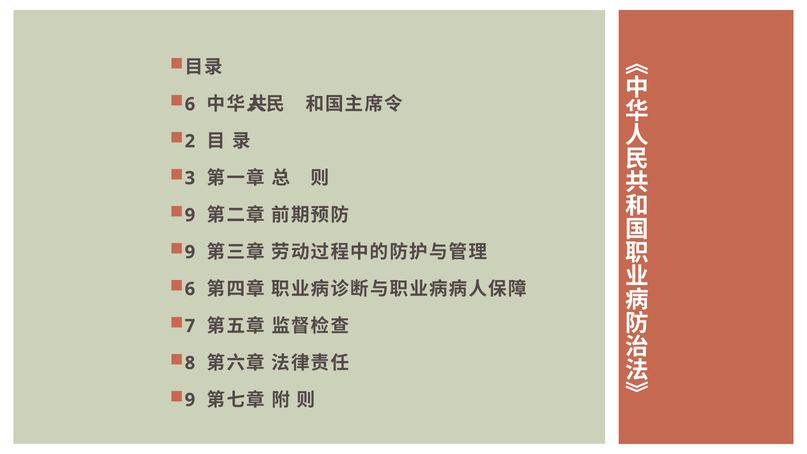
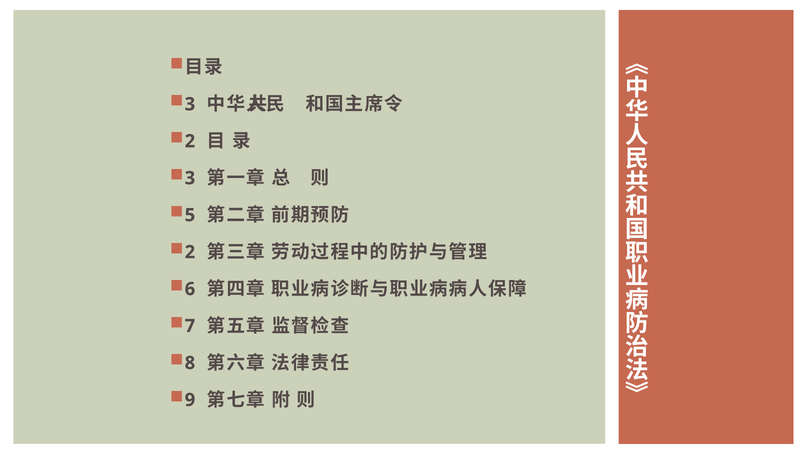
6: 6 -> 3 (190, 104)
9: 9 -> 5 (190, 215)
9: 9 -> 2 (190, 252)
